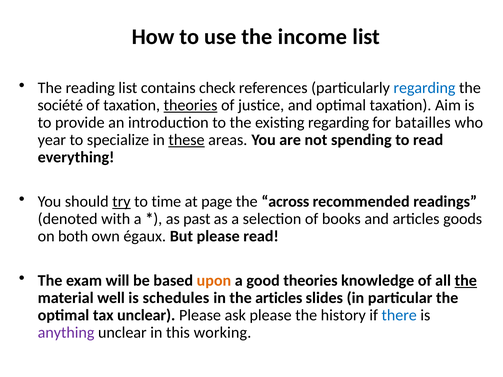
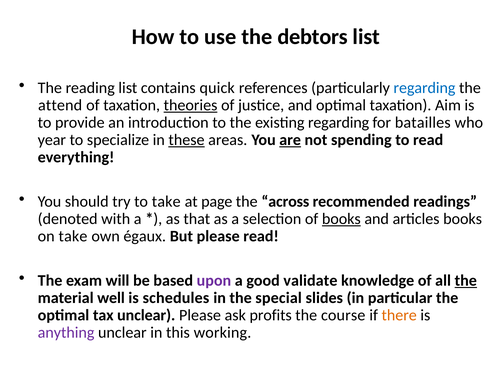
income: income -> debtors (313, 37)
check: check -> quick (217, 88)
société: société -> attend (60, 105)
are underline: none -> present (290, 140)
try underline: present -> none (121, 202)
to time: time -> take (166, 202)
past: past -> that (197, 219)
books underline: none -> present (341, 219)
articles goods: goods -> books (463, 219)
on both: both -> take (73, 236)
upon colour: orange -> purple (214, 281)
good theories: theories -> validate (310, 281)
the articles: articles -> special (279, 298)
ask please: please -> profits (271, 316)
history: history -> course (343, 316)
there colour: blue -> orange (399, 316)
